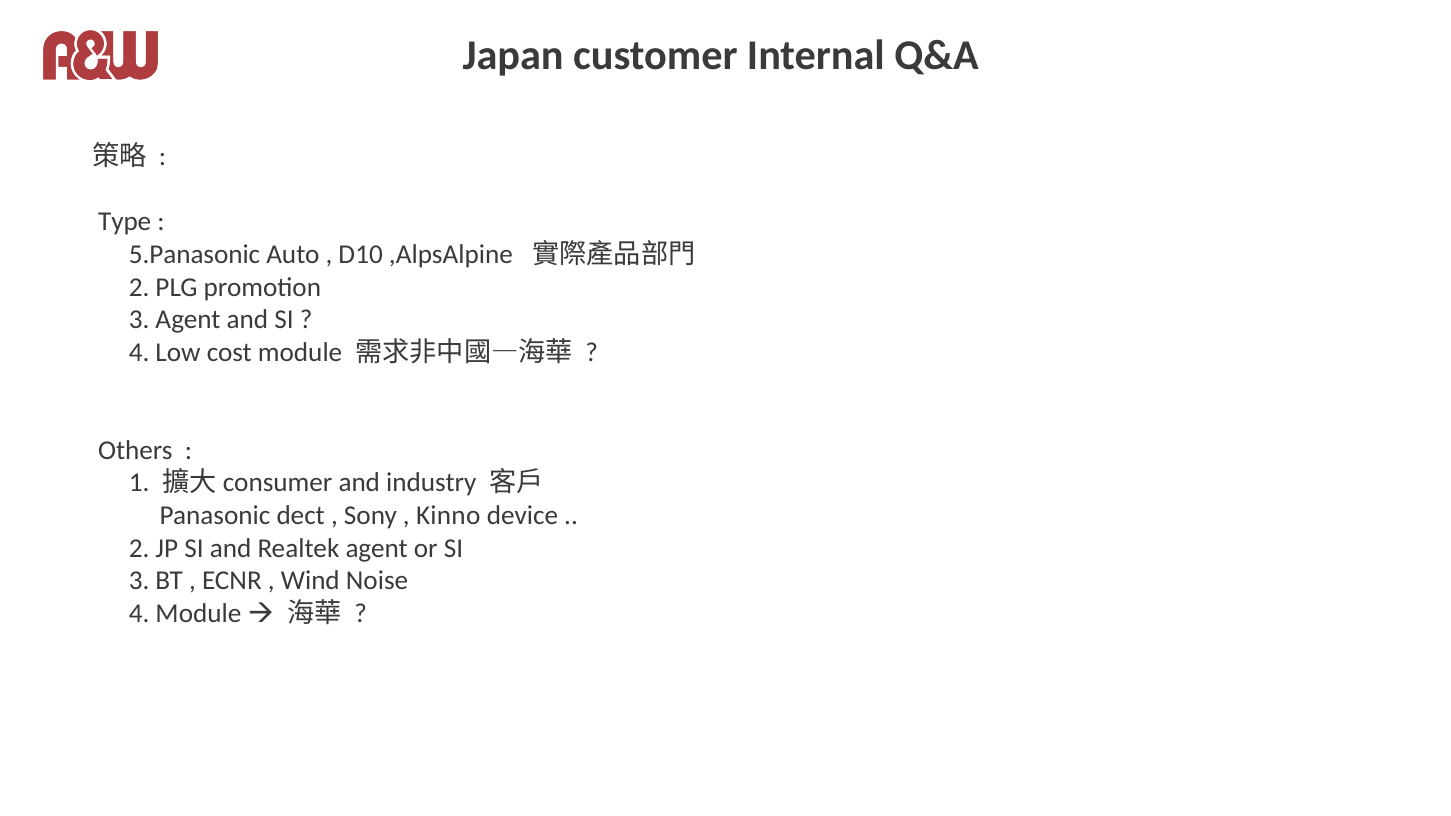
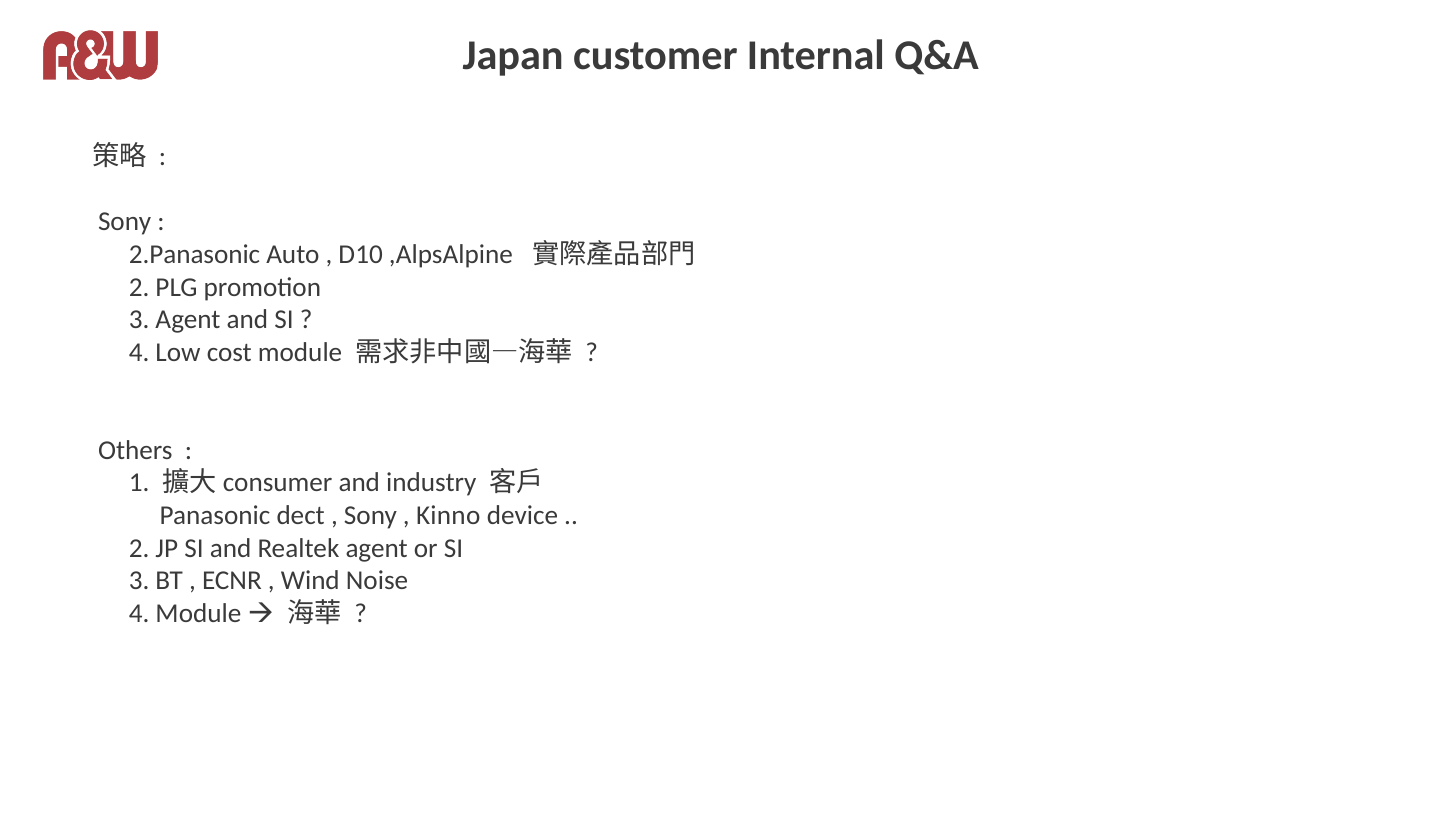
Type: Type -> Sony (125, 222)
5.Panasonic: 5.Panasonic -> 2.Panasonic (195, 255)
